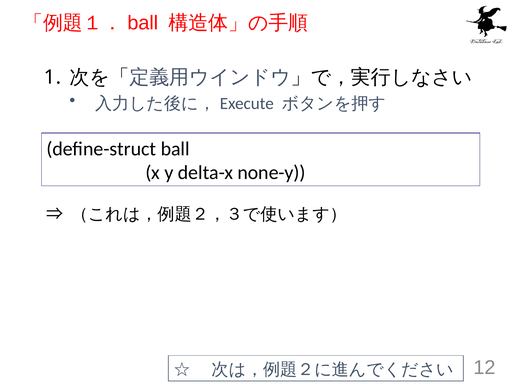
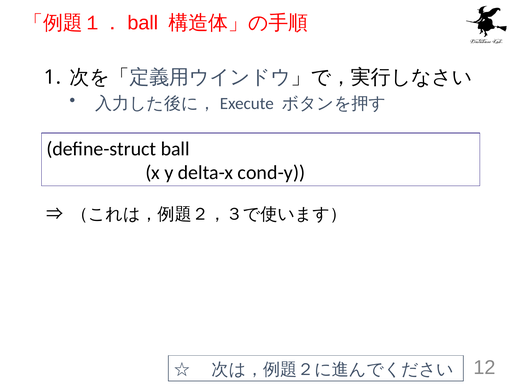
none-y: none-y -> cond-y (271, 173)
